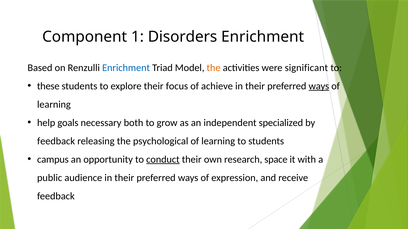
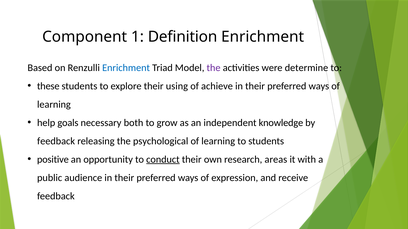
Disorders: Disorders -> Definition (183, 37)
the colour: orange -> purple (214, 68)
significant: significant -> determine (306, 68)
focus: focus -> using (177, 86)
ways underline: present -> none (319, 86)
specialized: specialized -> knowledge (281, 123)
campus: campus -> positive (53, 160)
space: space -> areas (276, 160)
